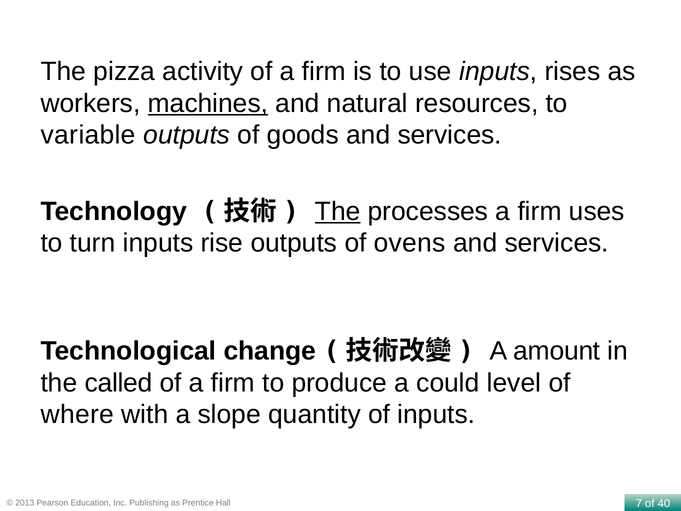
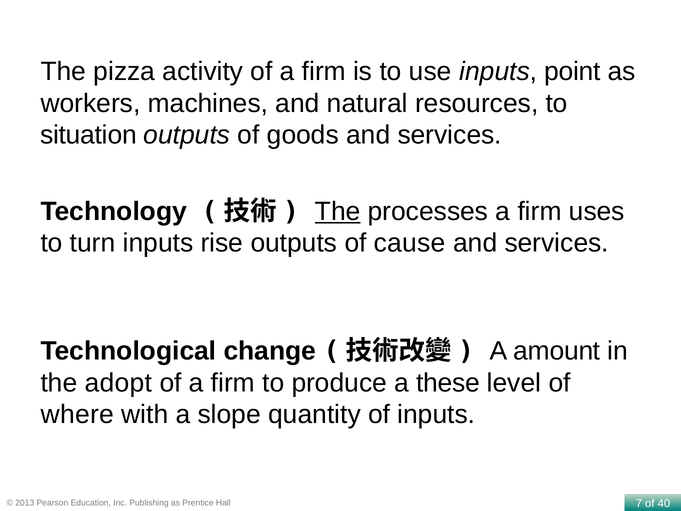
rises: rises -> point (573, 72)
machines underline: present -> none (208, 103)
variable: variable -> situation (89, 135)
ovens: ovens -> cause (410, 243)
called: called -> adopt (118, 383)
could: could -> these (448, 383)
